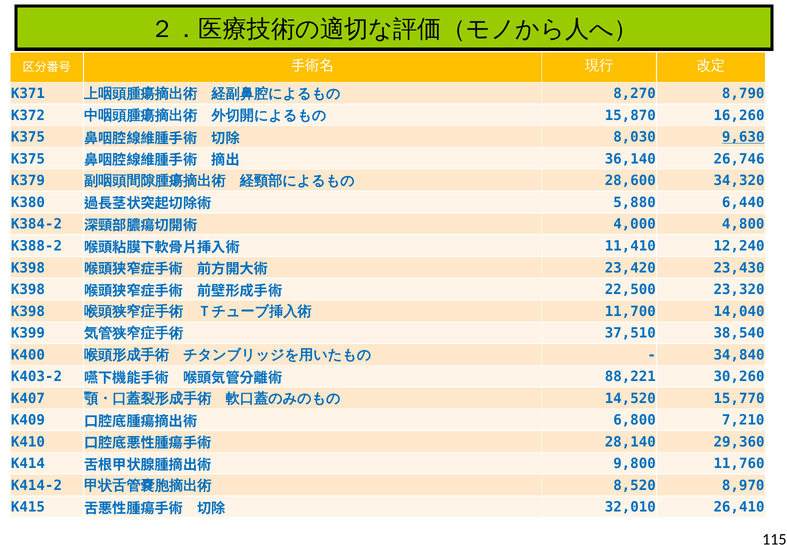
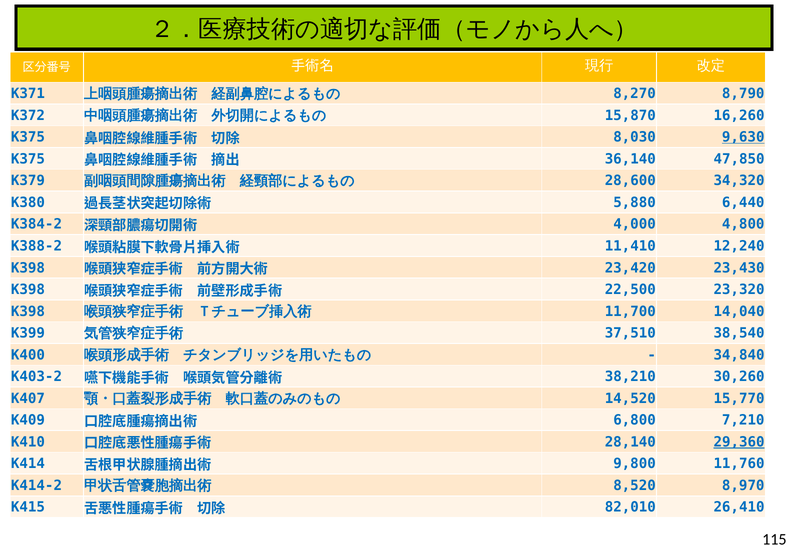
26,746: 26,746 -> 47,850 (739, 159)
88,221: 88,221 -> 38,210 (630, 377)
29,360 underline: none -> present (739, 442)
32,010: 32,010 -> 82,010 (630, 507)
